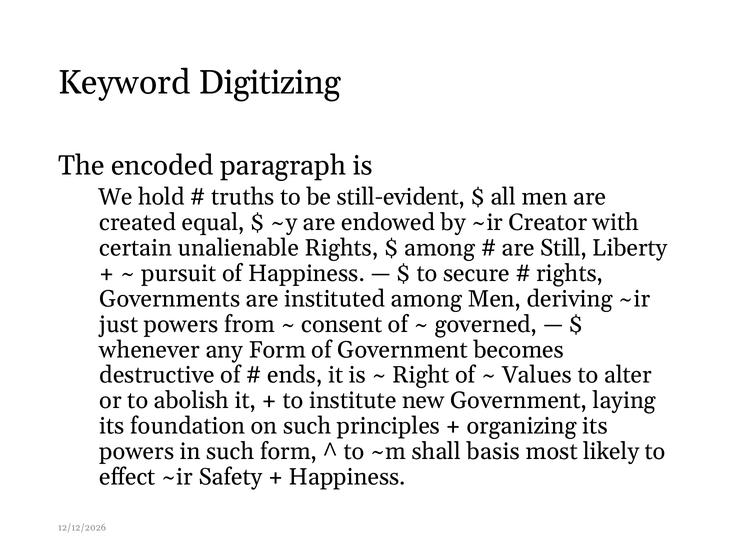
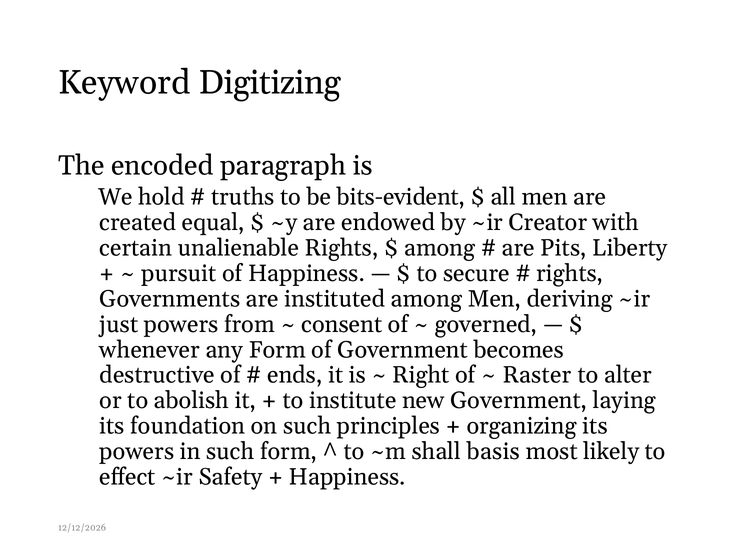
still-evident: still-evident -> bits-evident (401, 197)
Still: Still -> Pits (564, 248)
Values: Values -> Raster (537, 375)
